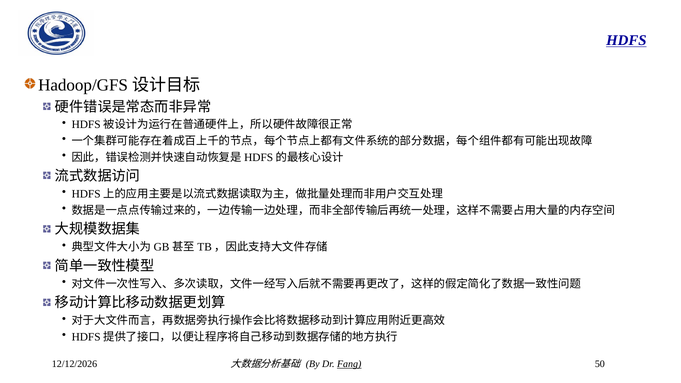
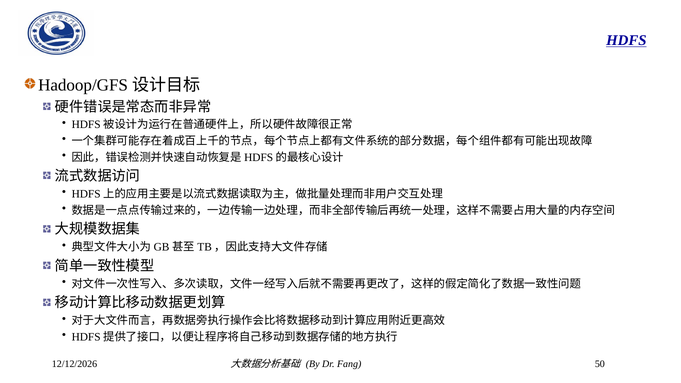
Fang underline: present -> none (349, 364)
